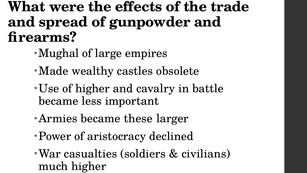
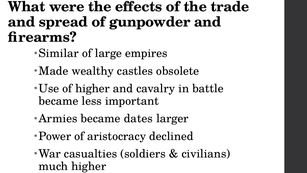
Mughal: Mughal -> Similar (59, 53)
these: these -> dates (138, 118)
